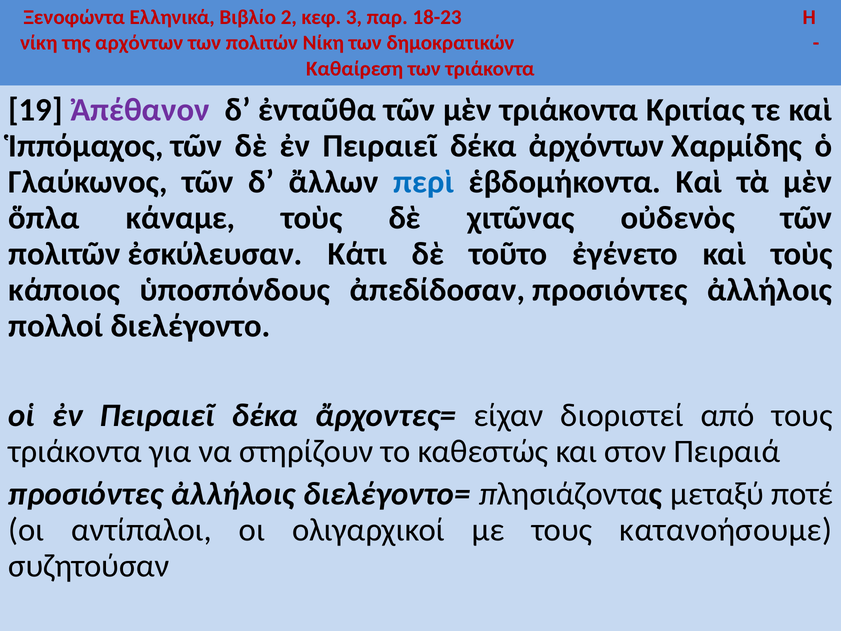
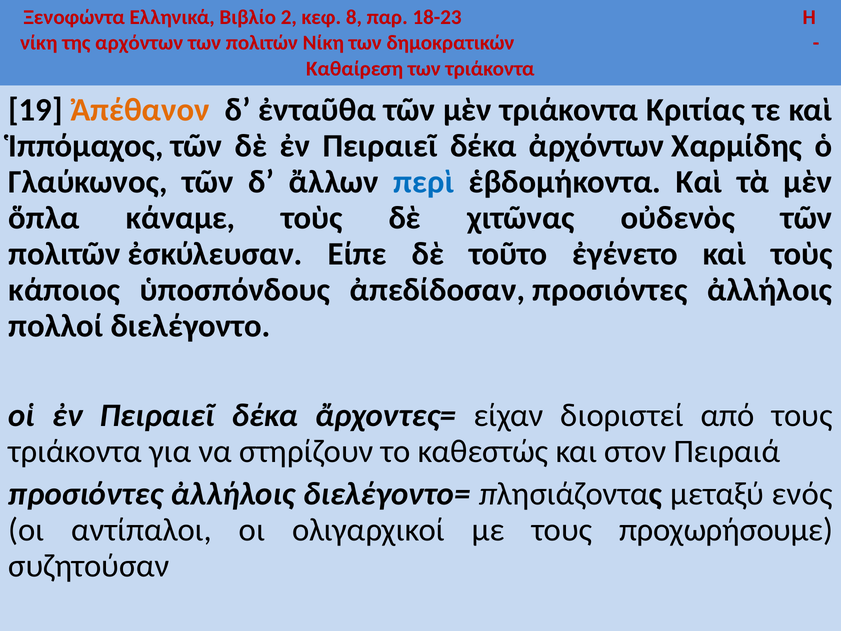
3: 3 -> 8 (354, 17)
Ἀπέθανον colour: purple -> orange (140, 110)
Κάτι: Κάτι -> Είπε (357, 254)
ποτέ: ποτέ -> ενός (802, 494)
κατανοήσουμε: κατανοήσουμε -> προχωρήσουμε (726, 530)
